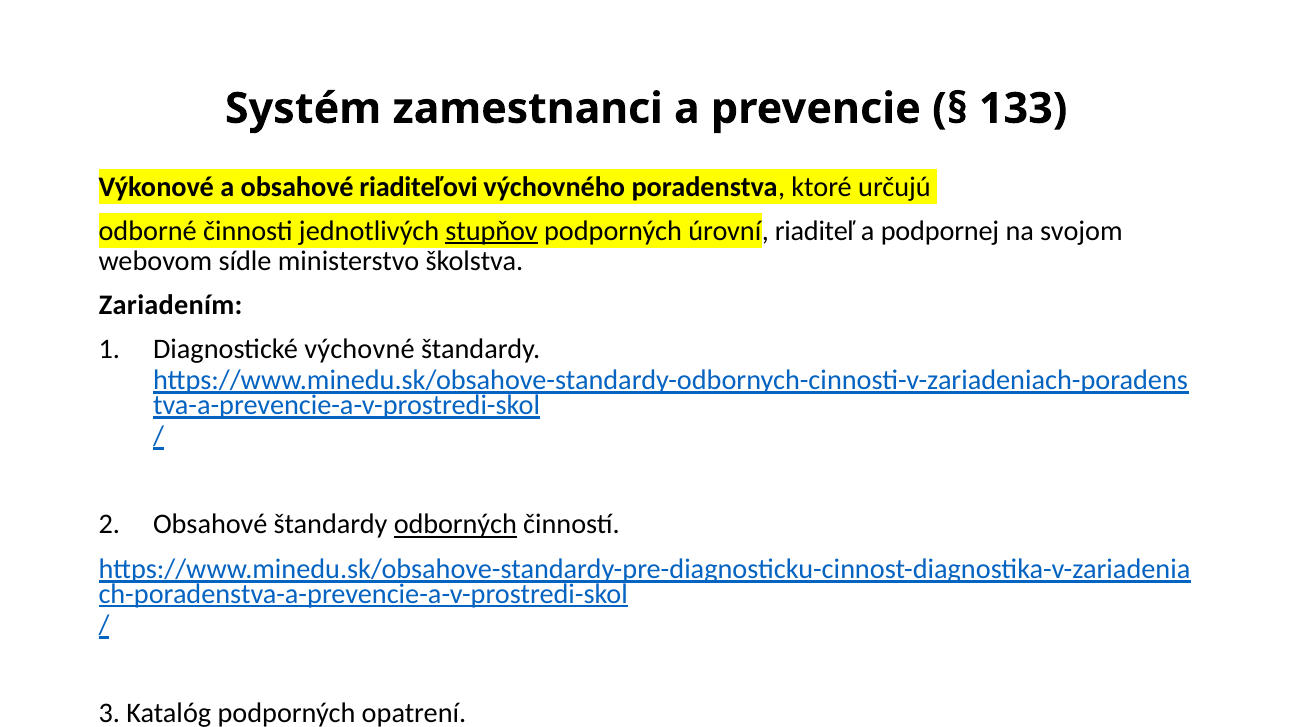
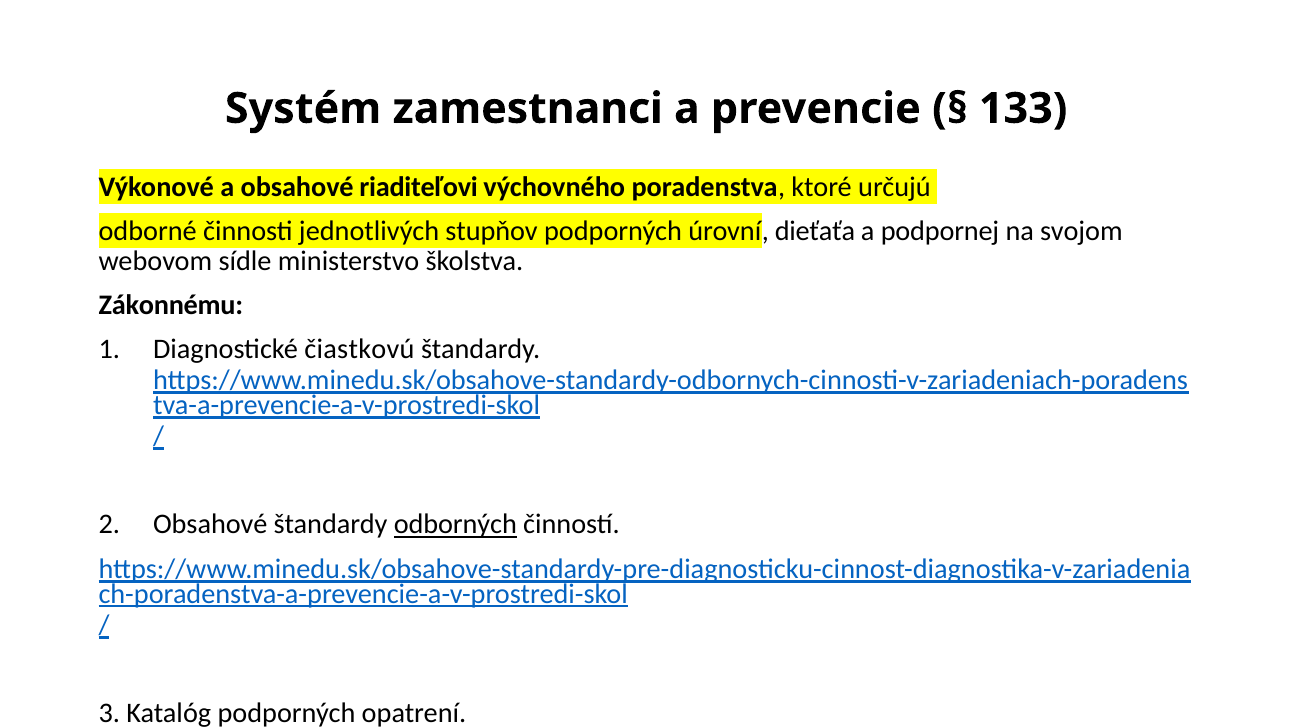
stupňov underline: present -> none (492, 231)
riaditeľ: riaditeľ -> dieťaťa (815, 231)
Zariadením: Zariadením -> Zákonnému (171, 306)
výchovné: výchovné -> čiastkovú (359, 350)
